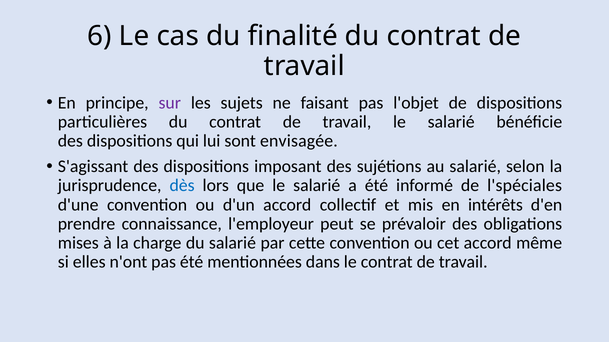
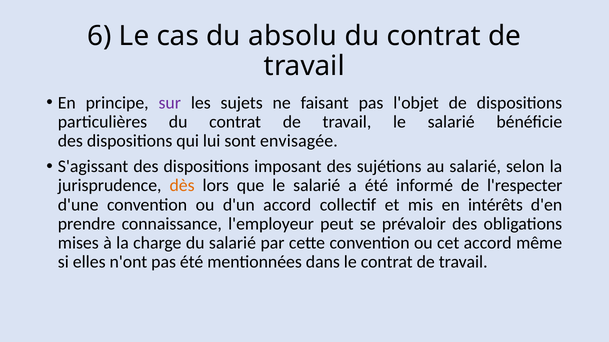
finalité: finalité -> absolu (293, 36)
dès colour: blue -> orange (182, 186)
l'spéciales: l'spéciales -> l'respecter (525, 186)
